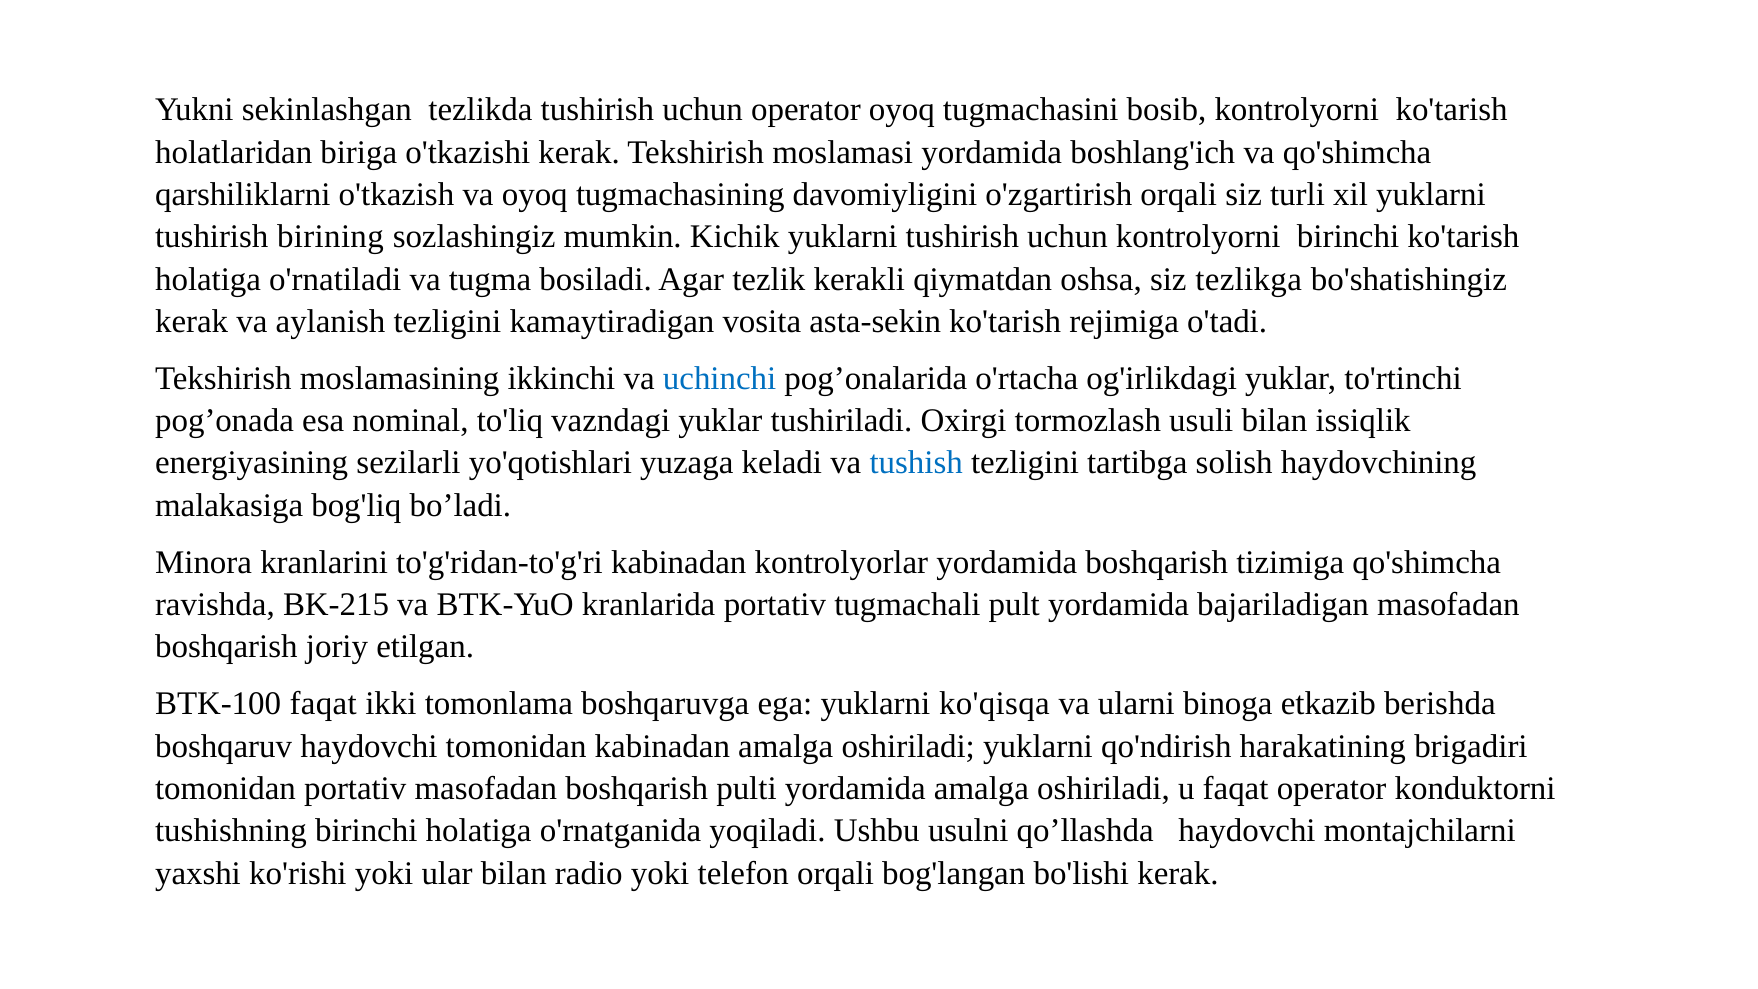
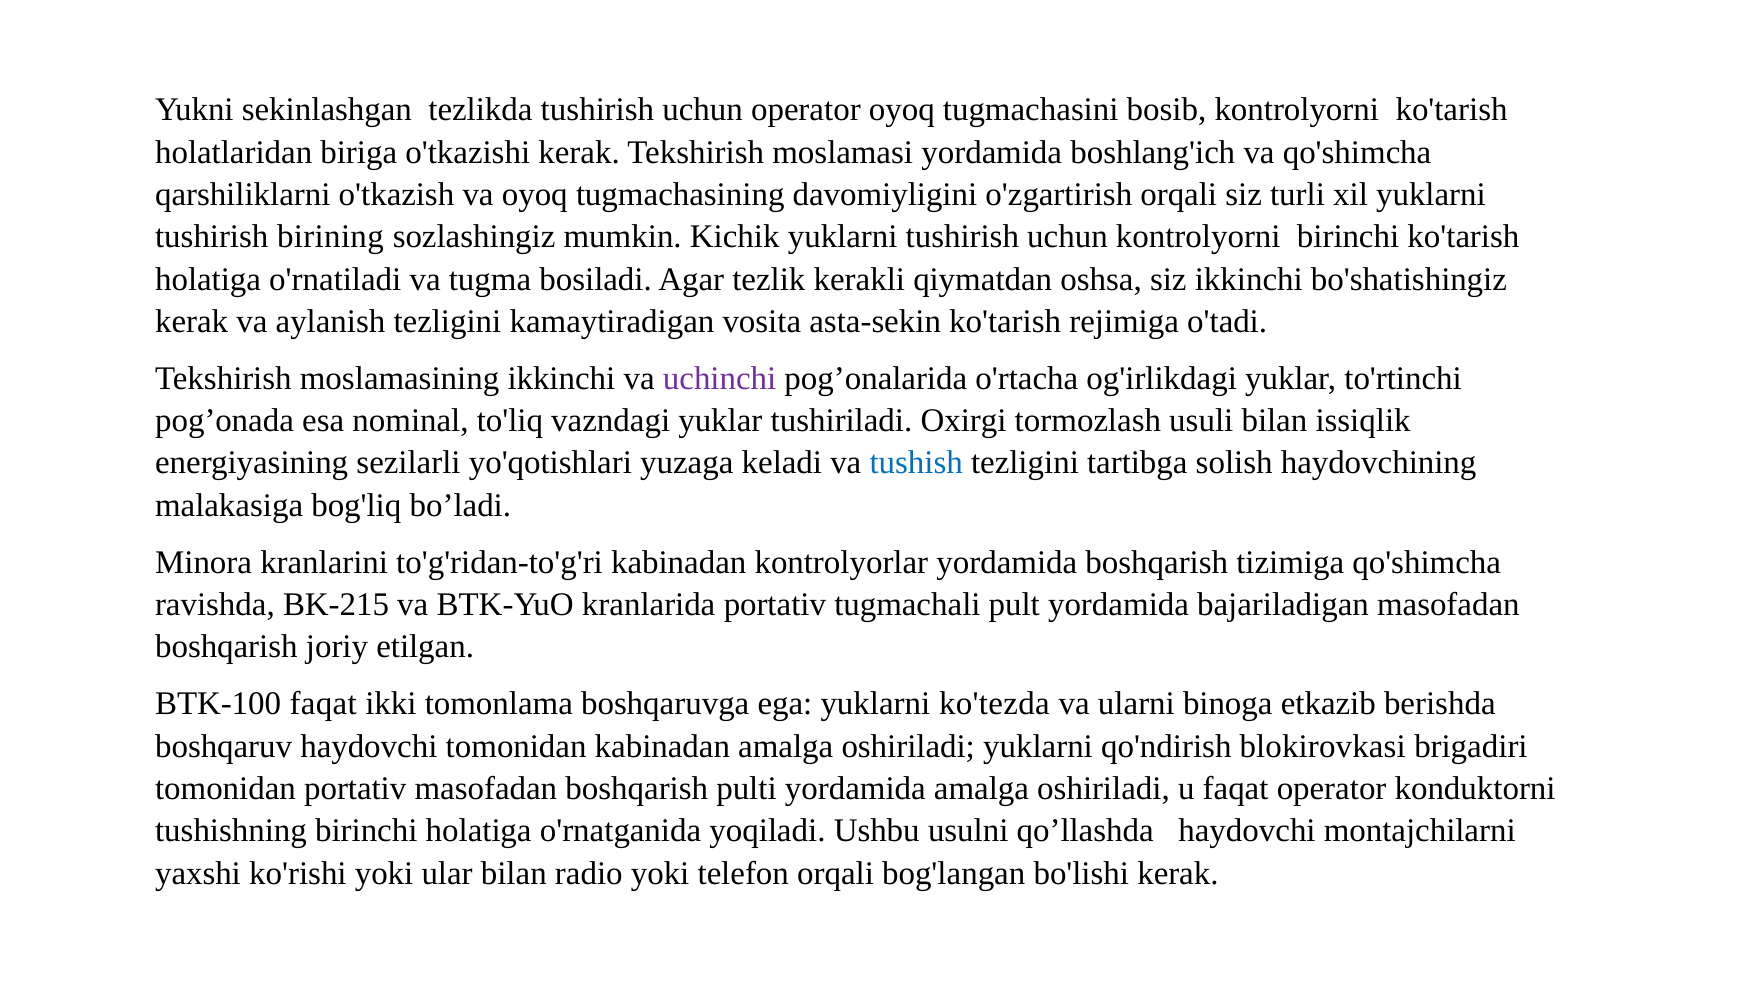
siz tezlikga: tezlikga -> ikkinchi (1249, 279)
uchinchi colour: blue -> purple (720, 378)
ko'qisqa: ko'qisqa -> ko'tezda (994, 704)
harakatining: harakatining -> blokirovkasi (1323, 746)
